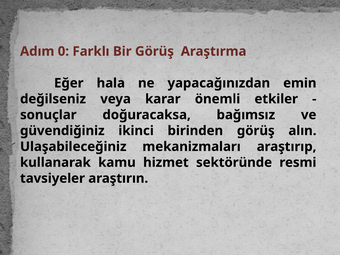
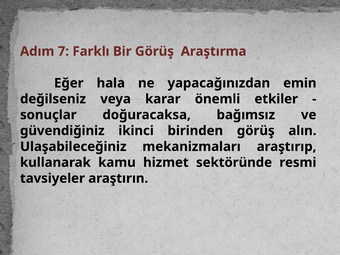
0: 0 -> 7 (63, 51)
